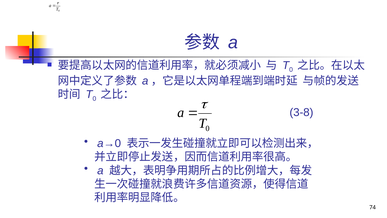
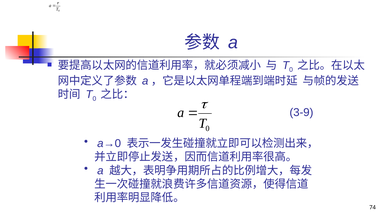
3-8: 3-8 -> 3-9 (301, 112)
